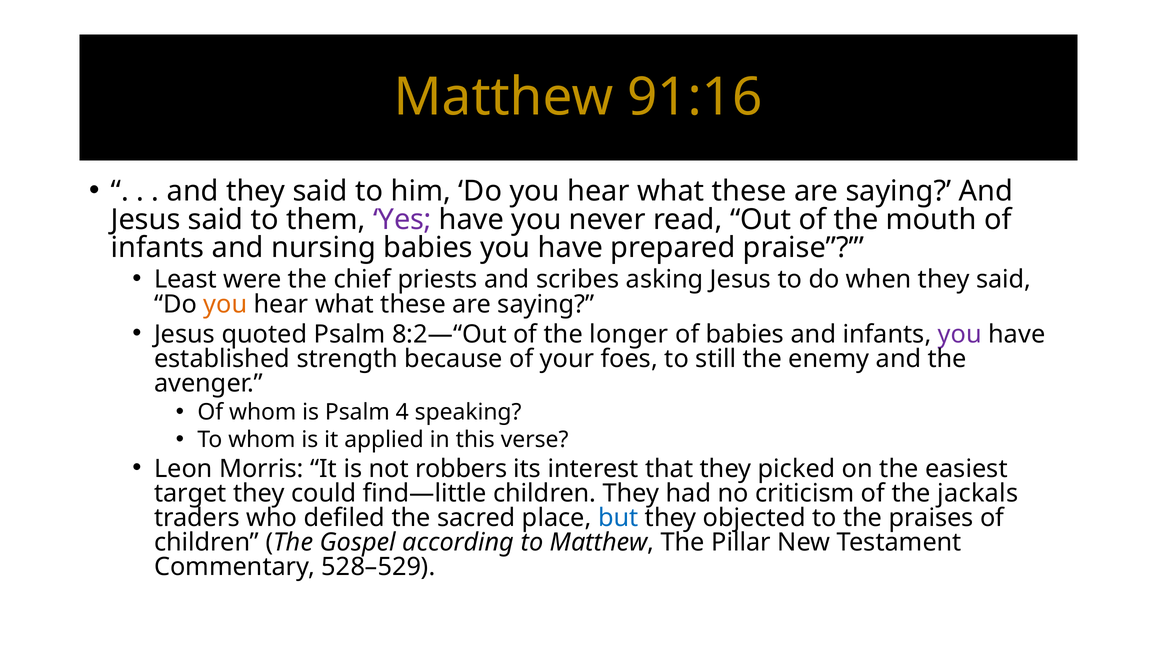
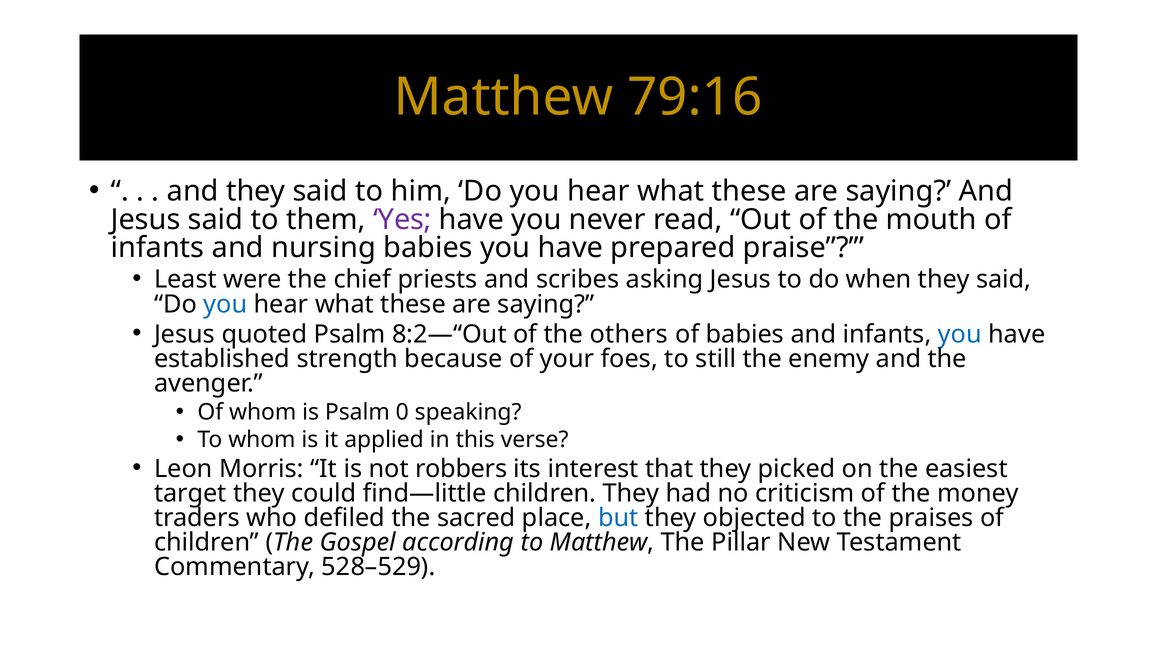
91:16: 91:16 -> 79:16 (695, 97)
you colour: orange -> blue (225, 304)
longer: longer -> others (629, 334)
you colour: purple -> blue (960, 334)
4: 4 -> 0 (402, 412)
jackals: jackals -> money (978, 493)
